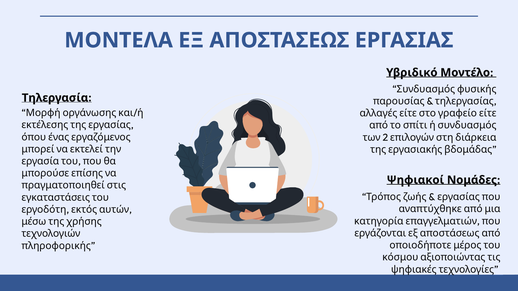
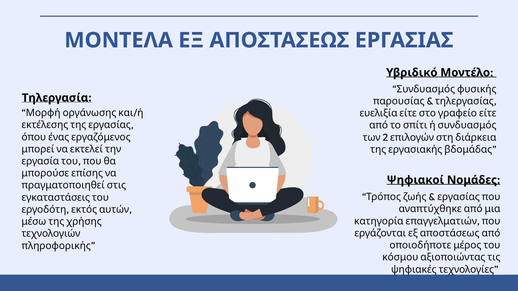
αλλαγές: αλλαγές -> ευελιξία (379, 113)
